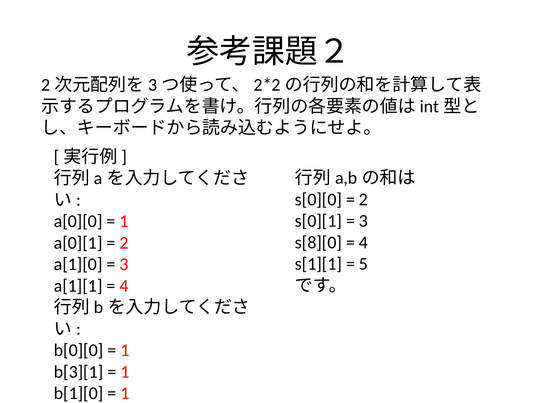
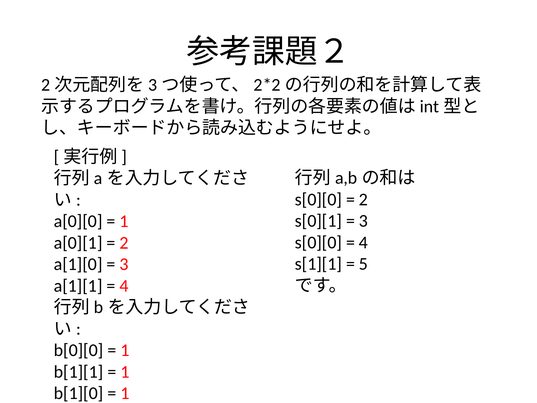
s[8][0: s[8][0 -> s[0][0 (318, 242)
b[3][1: b[3][1 -> b[1][1 (79, 372)
